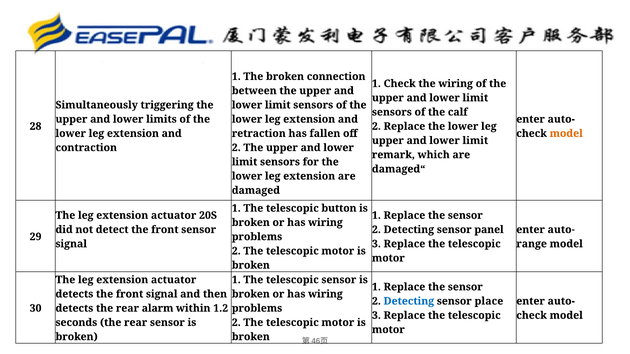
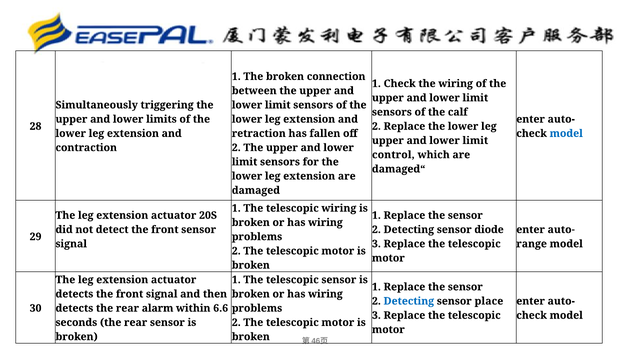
model colour: orange -> blue (566, 134)
remark: remark -> control (393, 155)
telescopic button: button -> wiring (339, 208)
panel: panel -> diode (489, 230)
1.2: 1.2 -> 6.6 (221, 309)
